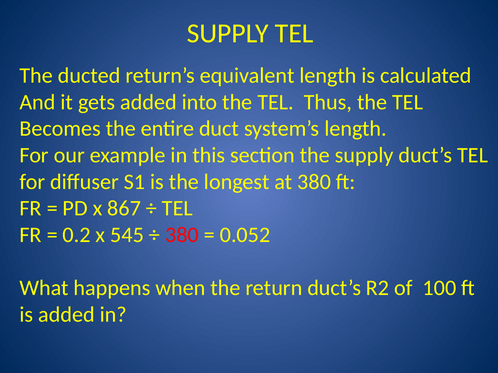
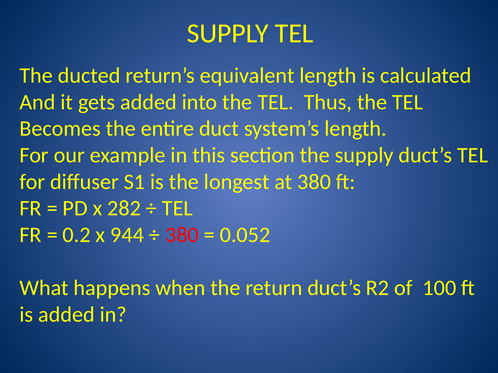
867: 867 -> 282 (124, 209)
545: 545 -> 944 (127, 235)
